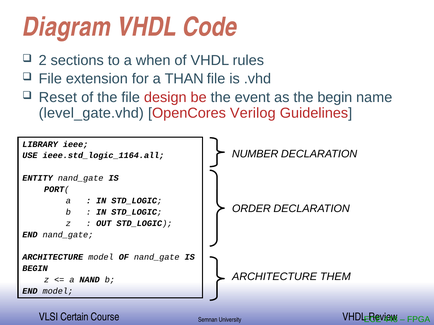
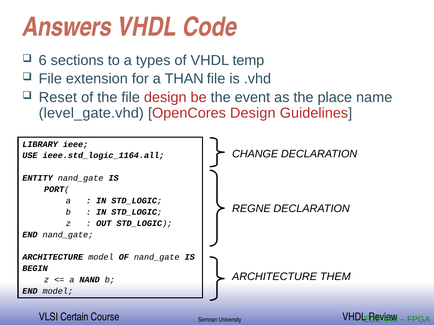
Diagram: Diagram -> Answers (67, 27)
2: 2 -> 6 (43, 60)
when: when -> types (153, 60)
rules: rules -> temp (248, 60)
the begin: begin -> place (335, 97)
OpenCores Verilog: Verilog -> Design (253, 113)
NUMBER: NUMBER -> CHANGE (255, 154)
ORDER: ORDER -> REGNE (251, 209)
